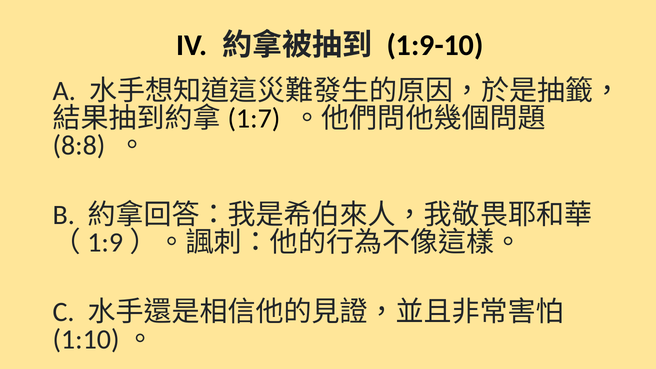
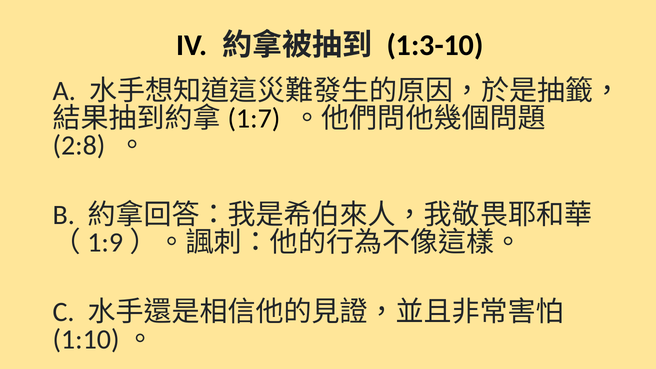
1:9-10: 1:9-10 -> 1:3-10 (435, 45)
8:8: 8:8 -> 2:8 (79, 146)
